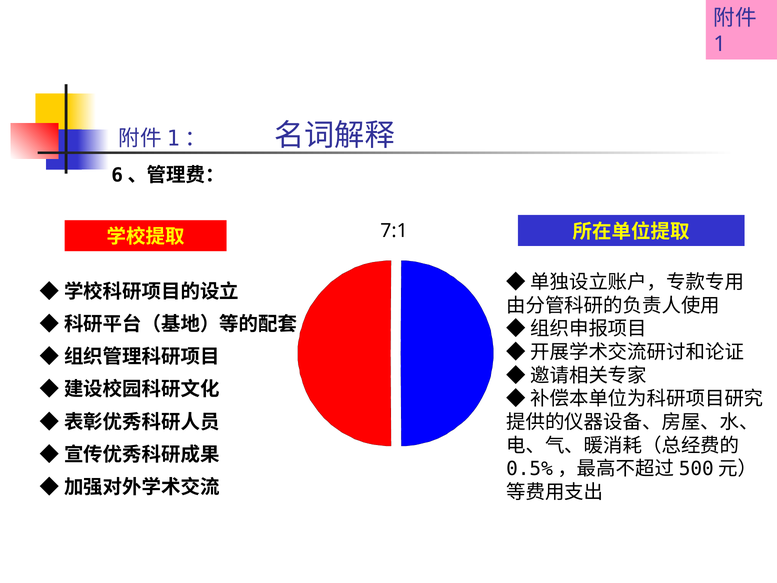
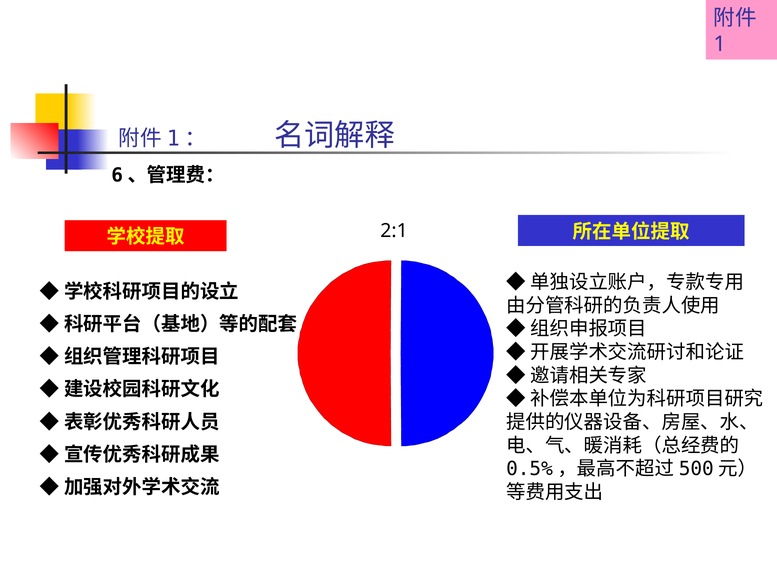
7:1: 7:1 -> 2:1 (394, 231)
